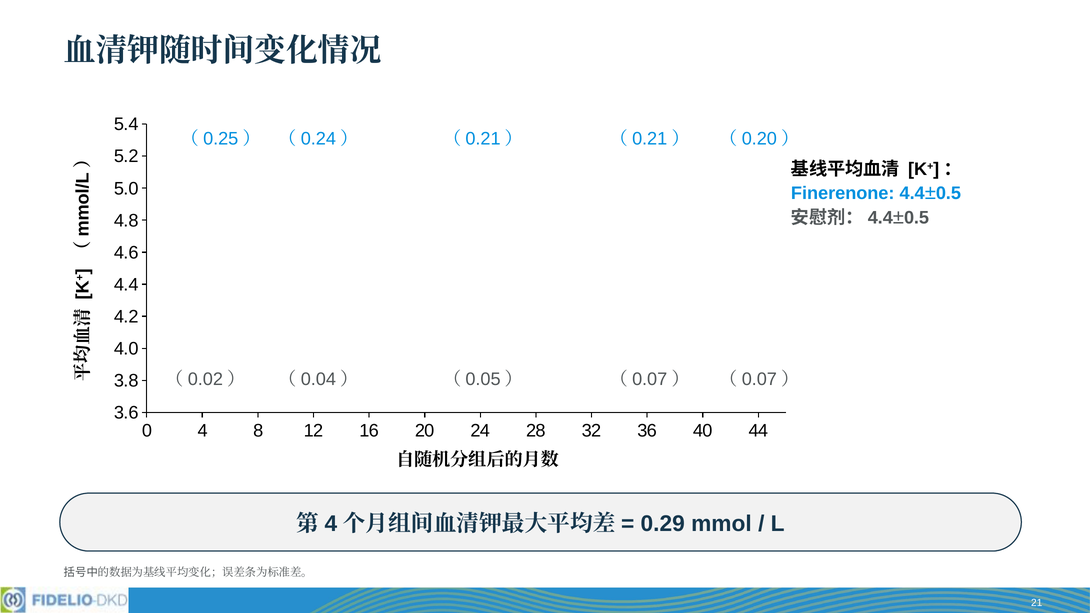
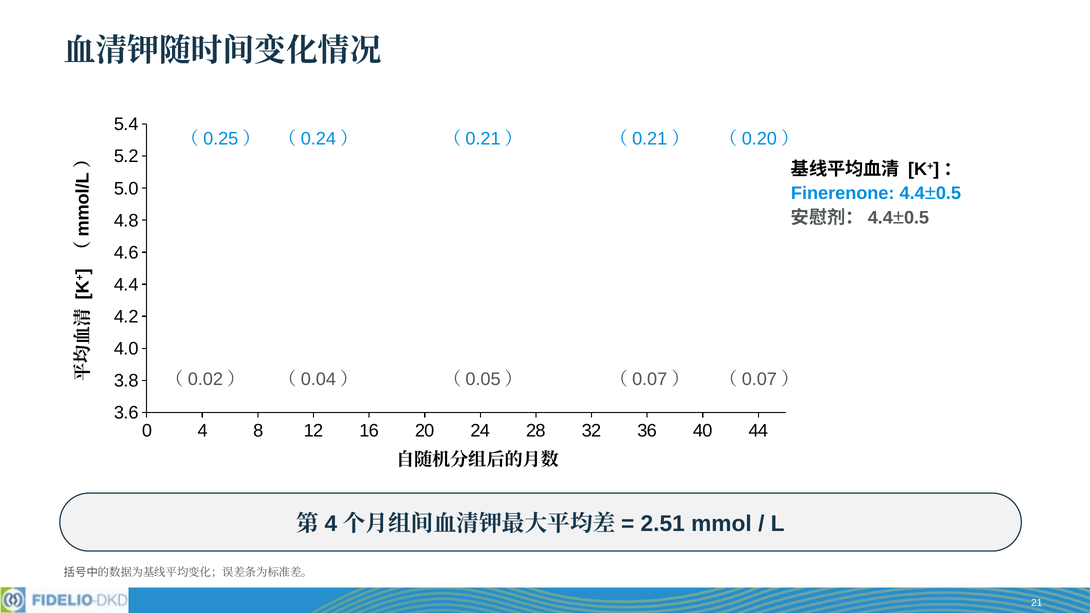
0.29: 0.29 -> 2.51 (663, 524)
